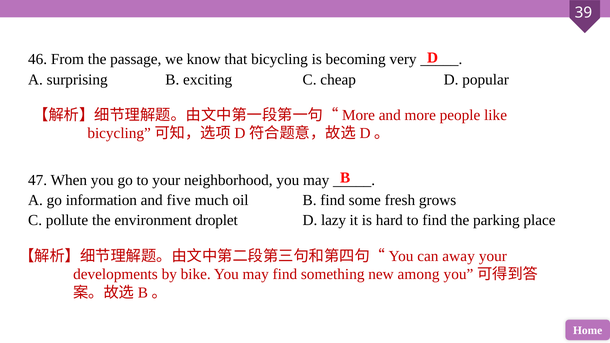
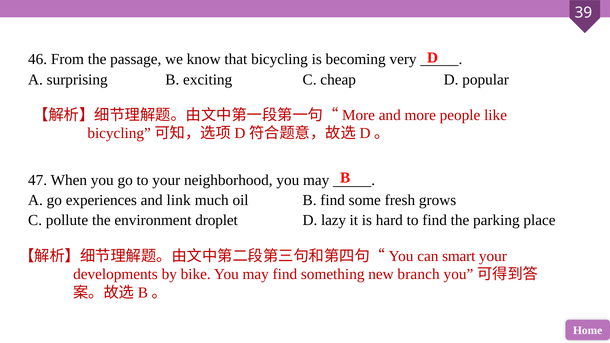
information: information -> experiences (101, 200)
five: five -> link (179, 200)
away: away -> smart (459, 256)
among: among -> branch (419, 274)
